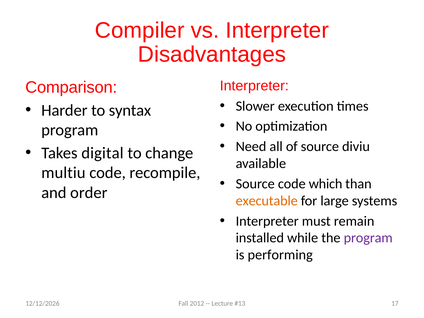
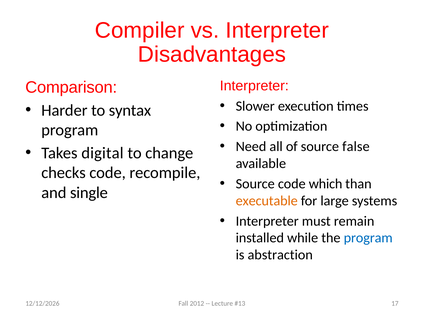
diviu: diviu -> false (356, 147)
multiu: multiu -> checks (64, 173)
order: order -> single (89, 193)
program colour: purple -> blue (368, 238)
performing: performing -> abstraction (280, 255)
